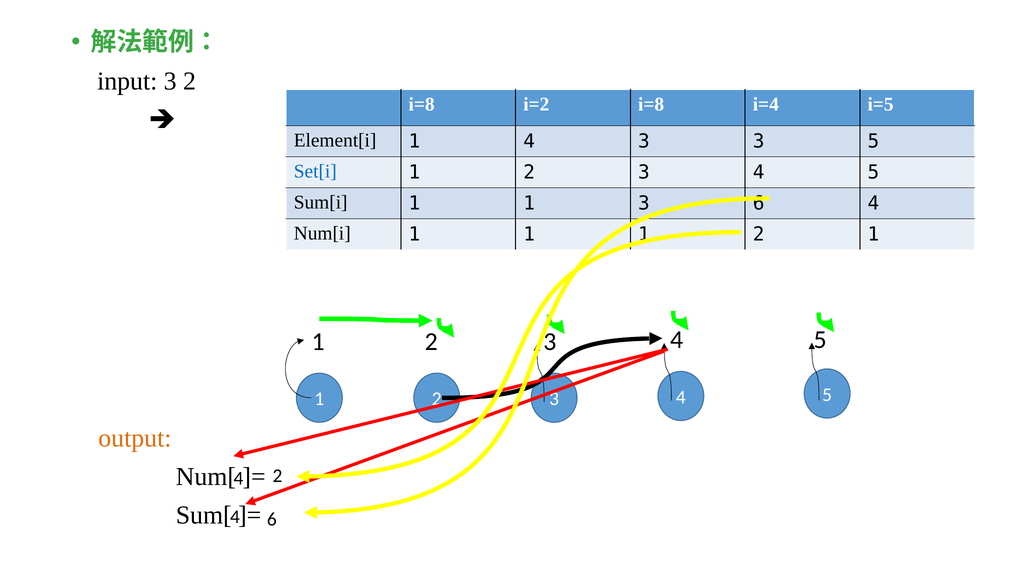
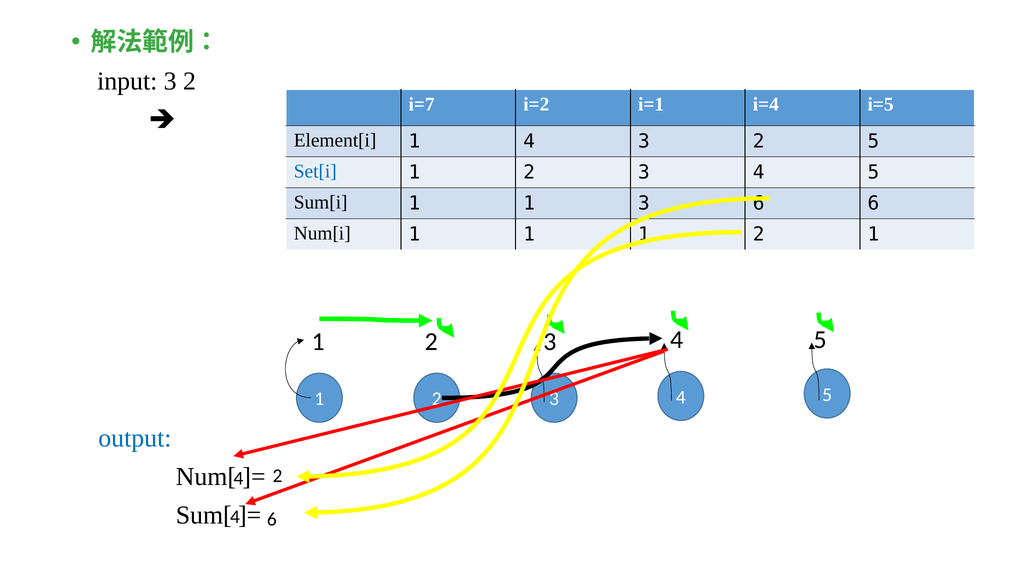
i=8: i=8 -> i=7 (422, 104)
i=2 i=8: i=8 -> i=1 (651, 104)
4 3 3: 3 -> 2 (759, 141)
4: 4 -> 6 (873, 203)
output colour: orange -> blue (135, 438)
